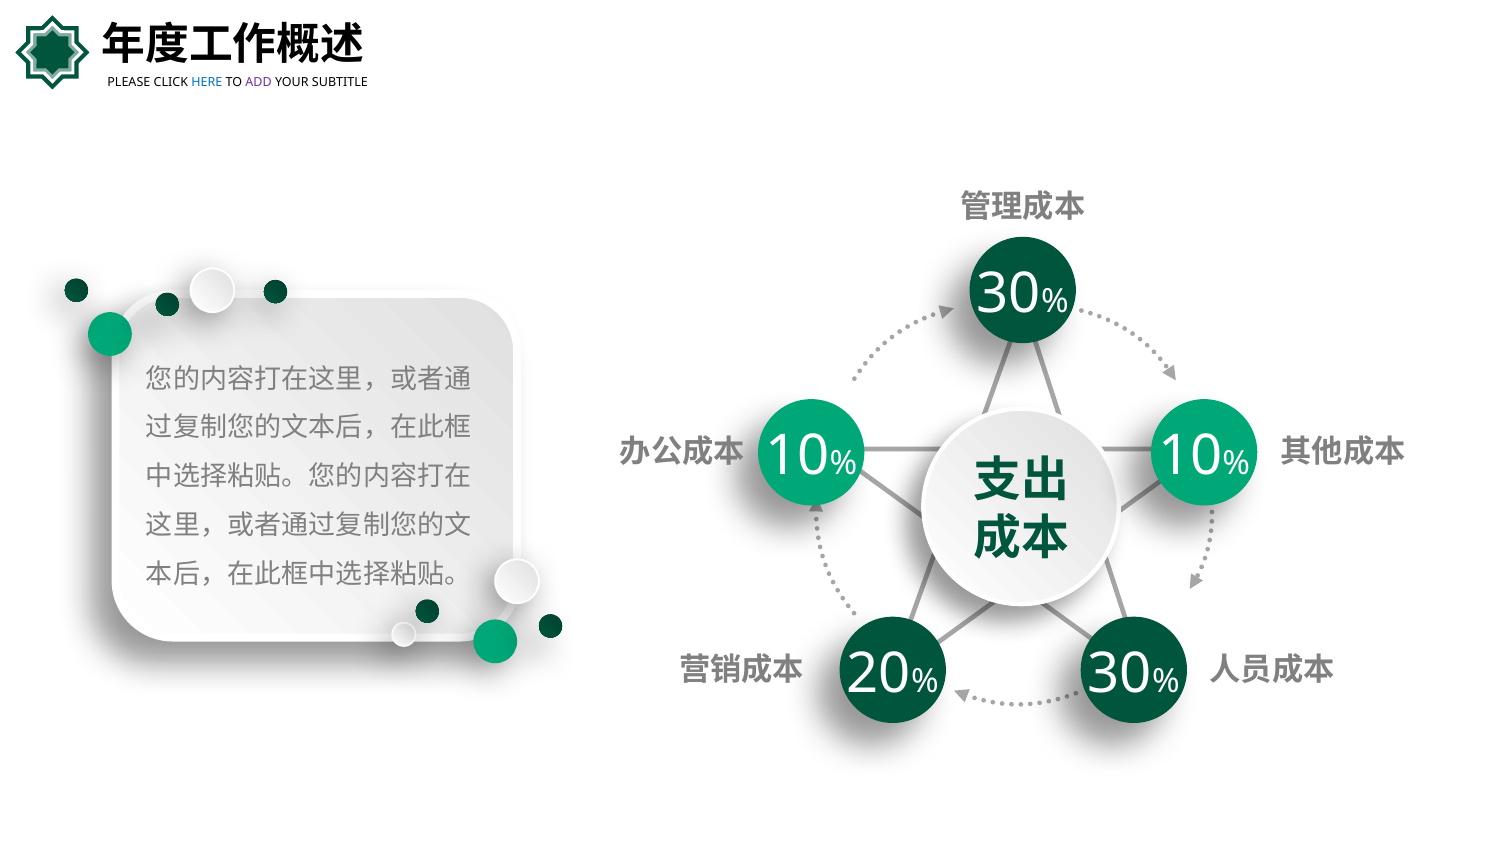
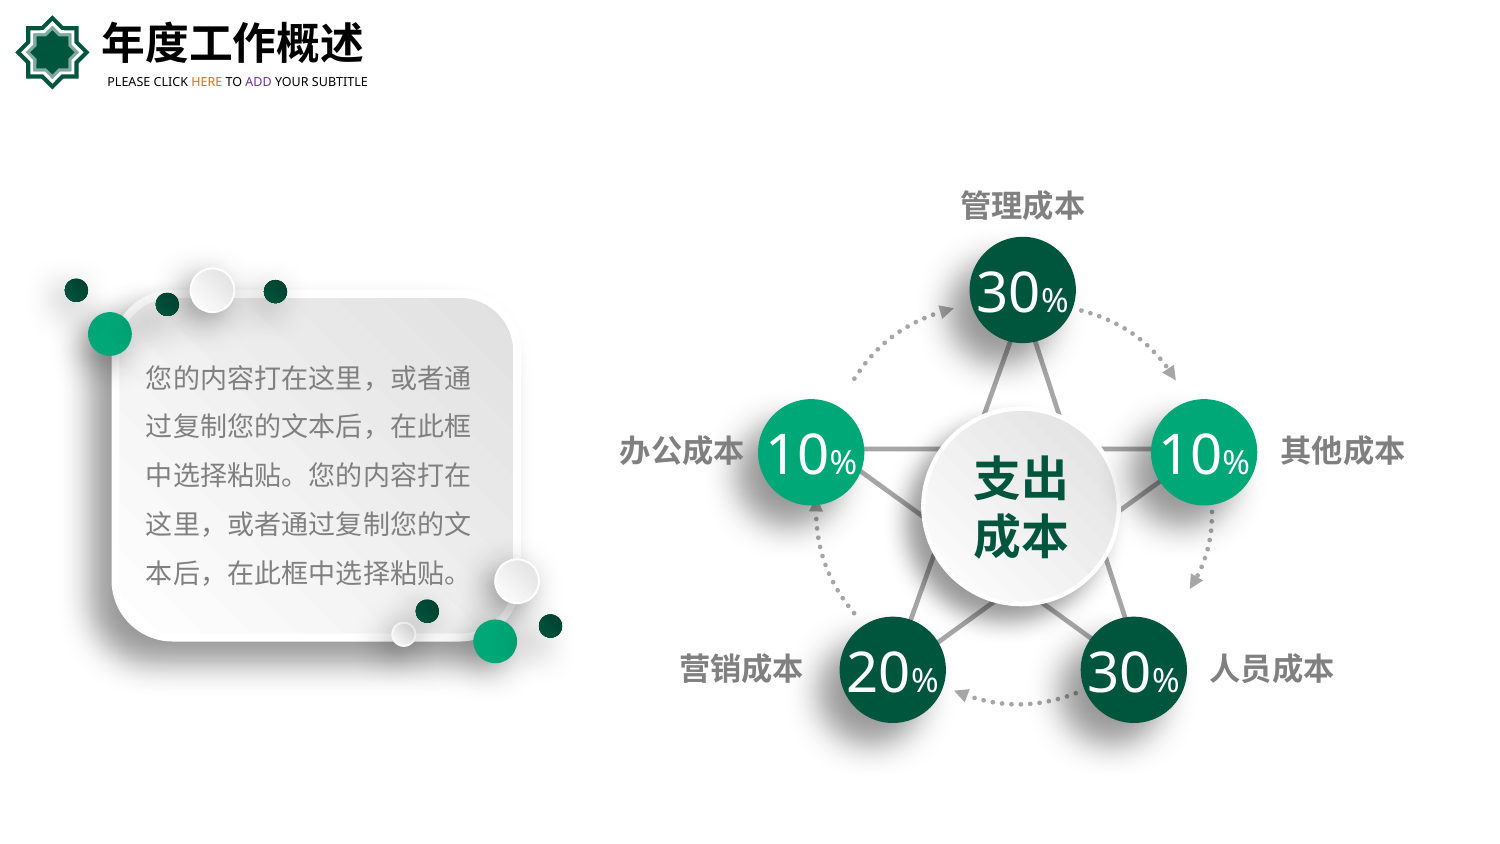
HERE colour: blue -> orange (207, 83)
